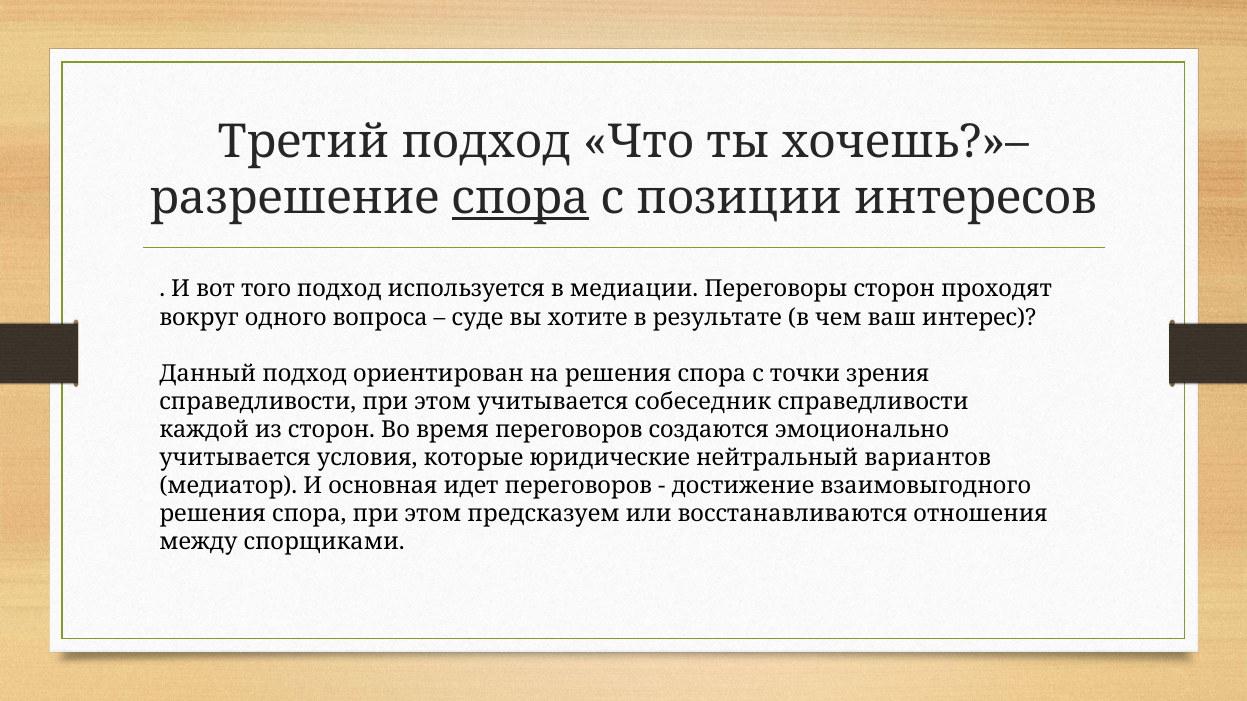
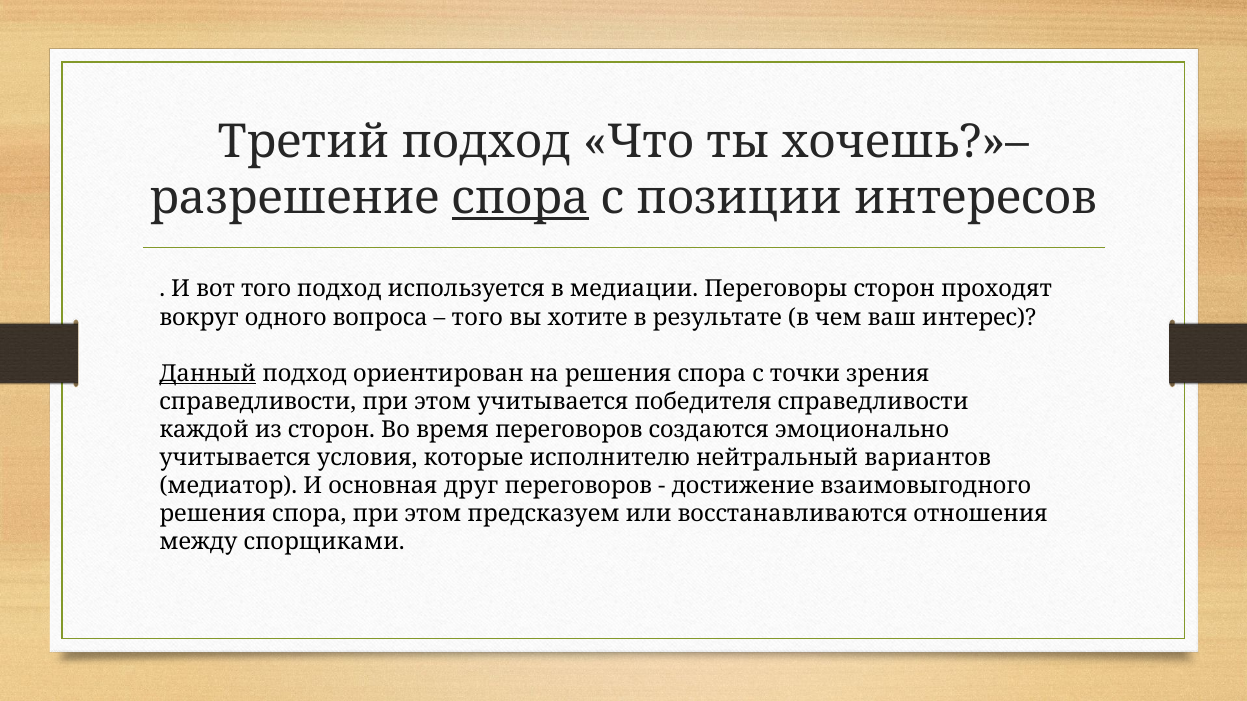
суде: суде -> того (477, 318)
Данный underline: none -> present (208, 374)
собеседник: собеседник -> победителя (703, 402)
юридические: юридические -> исполнителю (610, 458)
идет: идет -> друг (471, 486)
